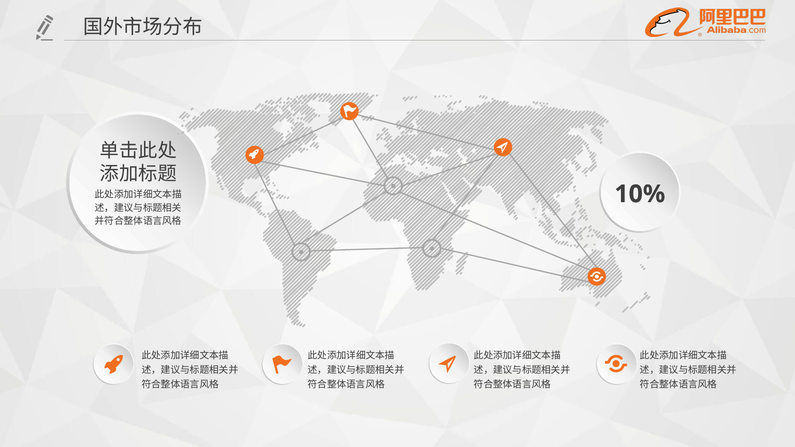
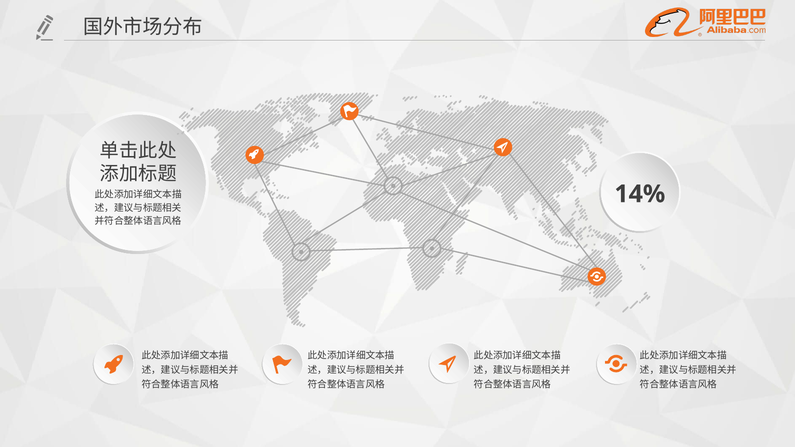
10%: 10% -> 14% (640, 194)
